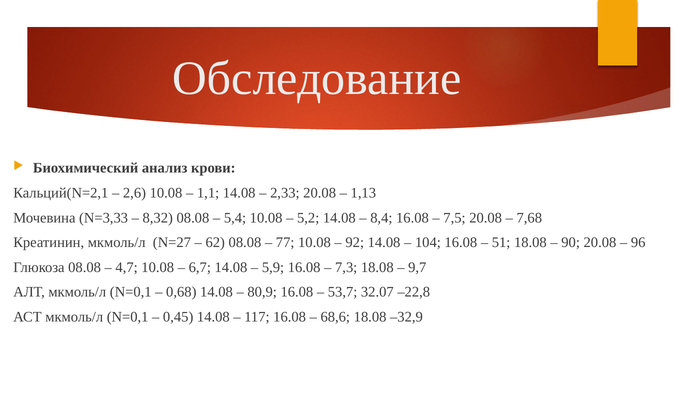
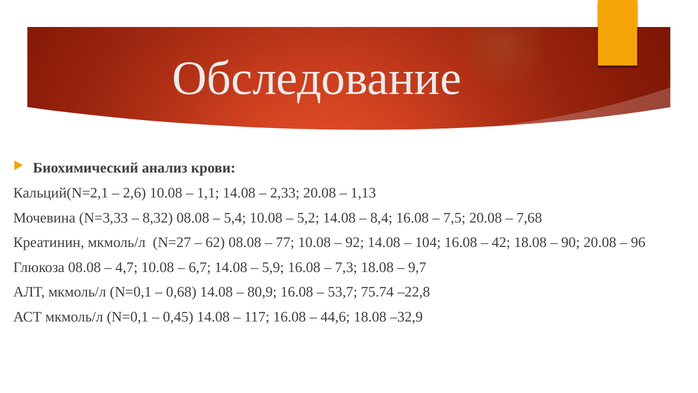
51: 51 -> 42 (501, 242)
32.07: 32.07 -> 75.74 (377, 292)
68,6: 68,6 -> 44,6 (335, 317)
